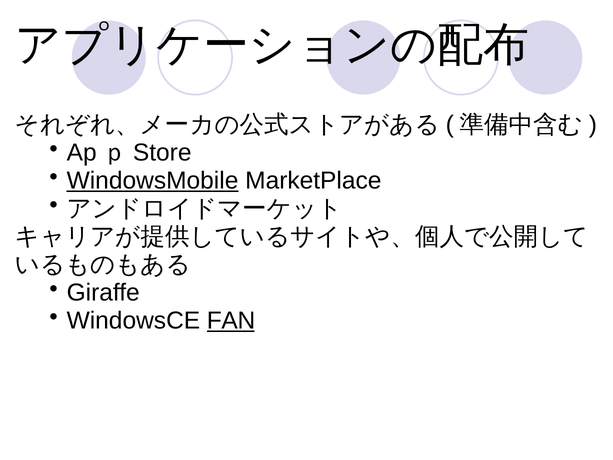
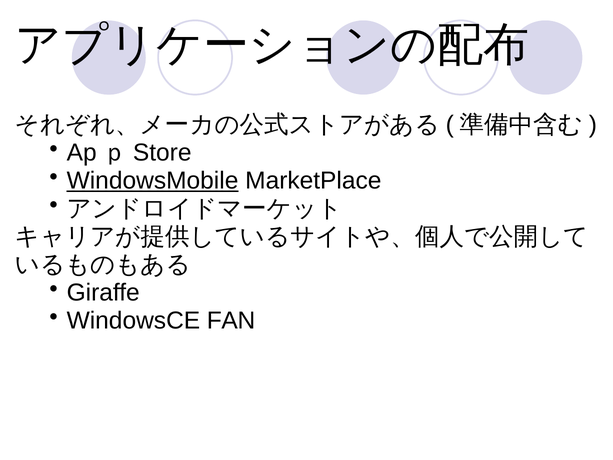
FAN underline: present -> none (231, 320)
